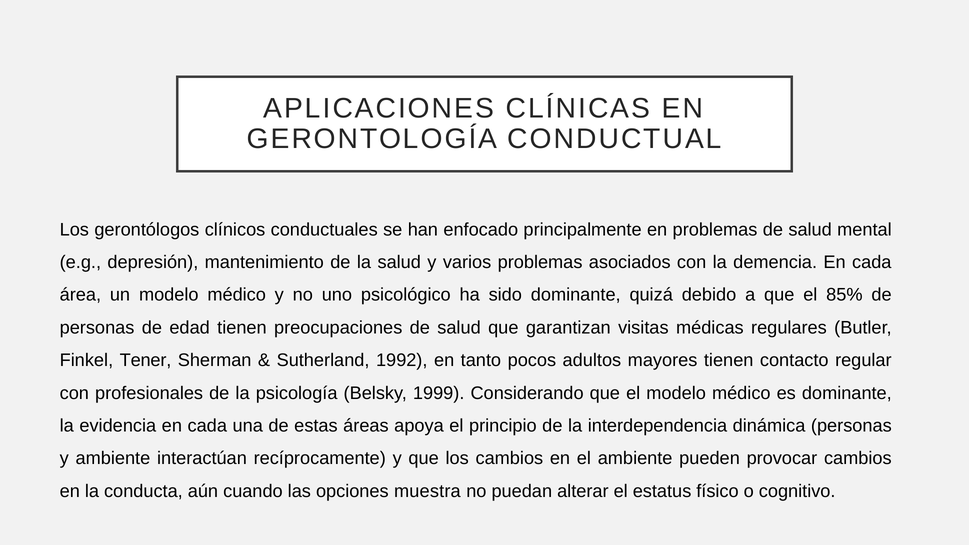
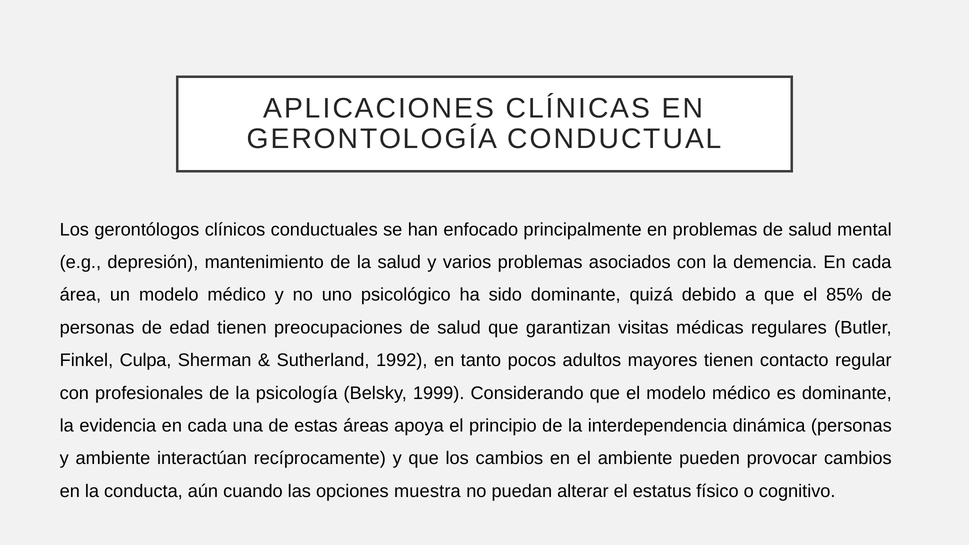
Tener: Tener -> Culpa (146, 360)
